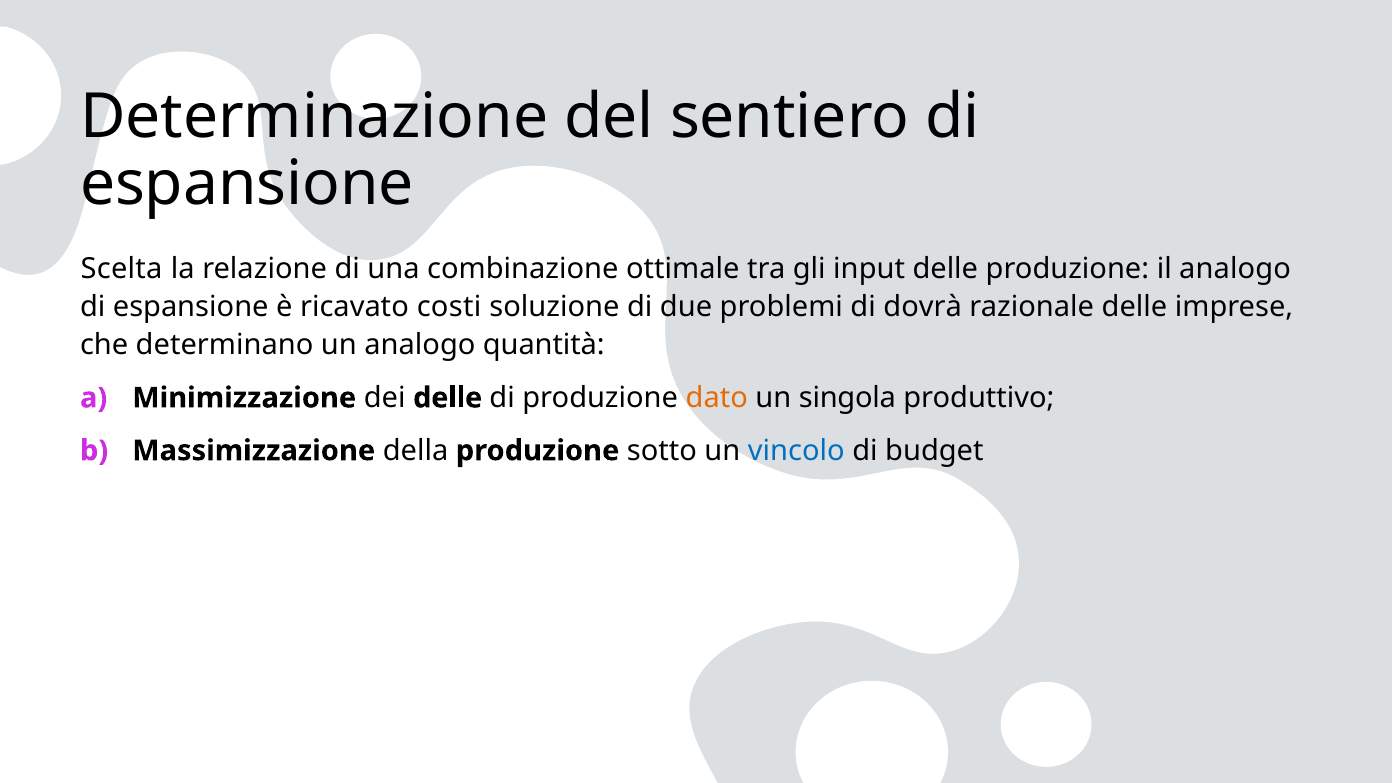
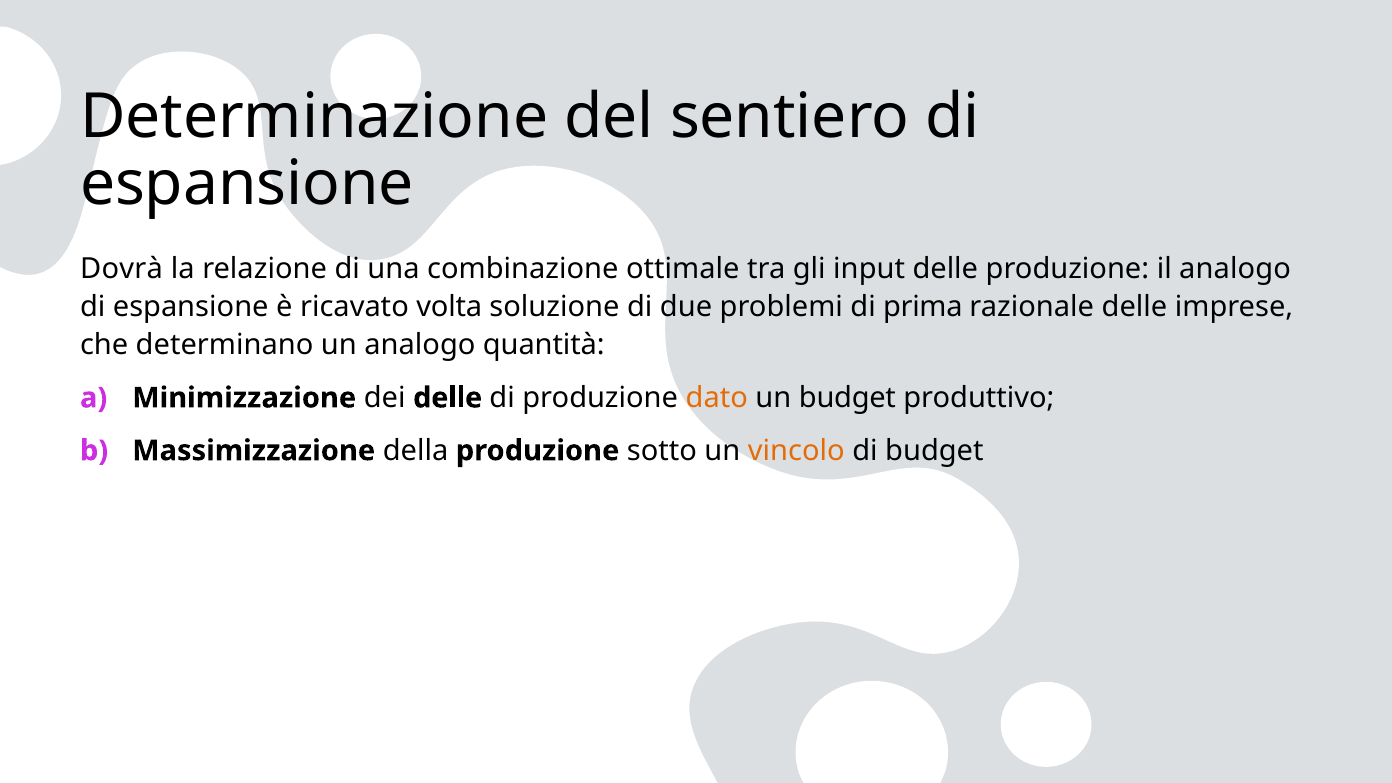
Scelta: Scelta -> Dovrà (122, 269)
costi: costi -> volta (449, 307)
dovrà: dovrà -> prima (923, 307)
un singola: singola -> budget (847, 398)
vincolo colour: blue -> orange (796, 451)
